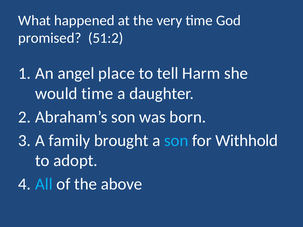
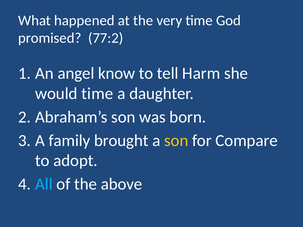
51:2: 51:2 -> 77:2 (106, 38)
place: place -> know (117, 73)
son colour: light blue -> yellow (176, 141)
Withhold: Withhold -> Compare (247, 141)
